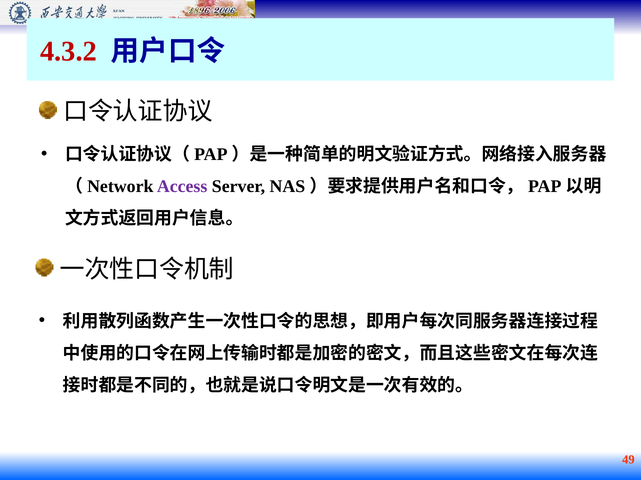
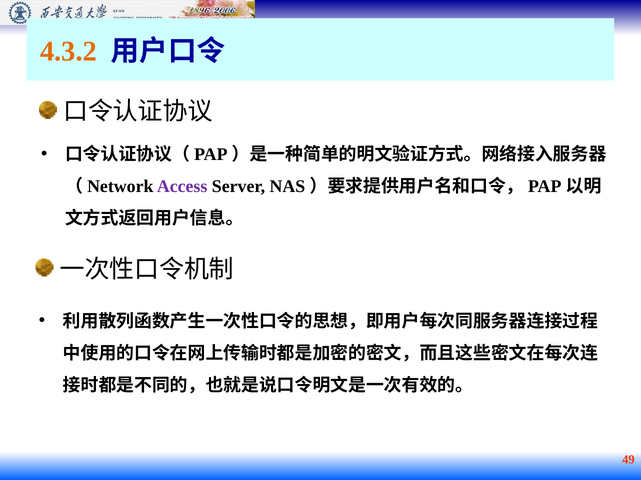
4.3.2 colour: red -> orange (69, 51)
